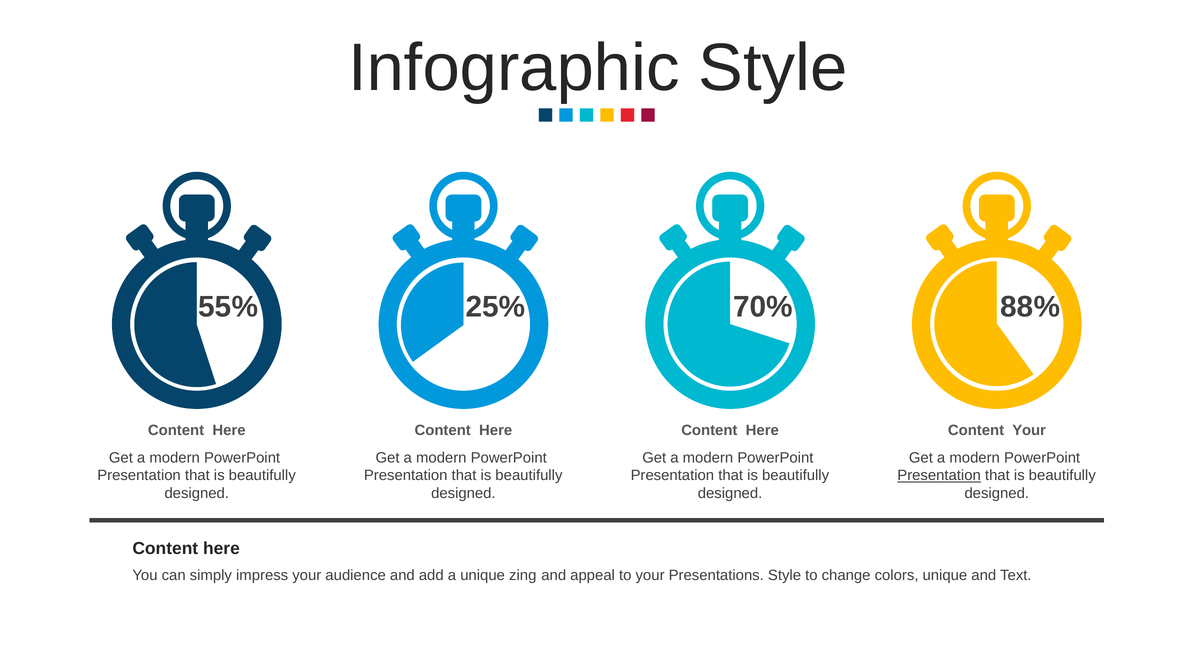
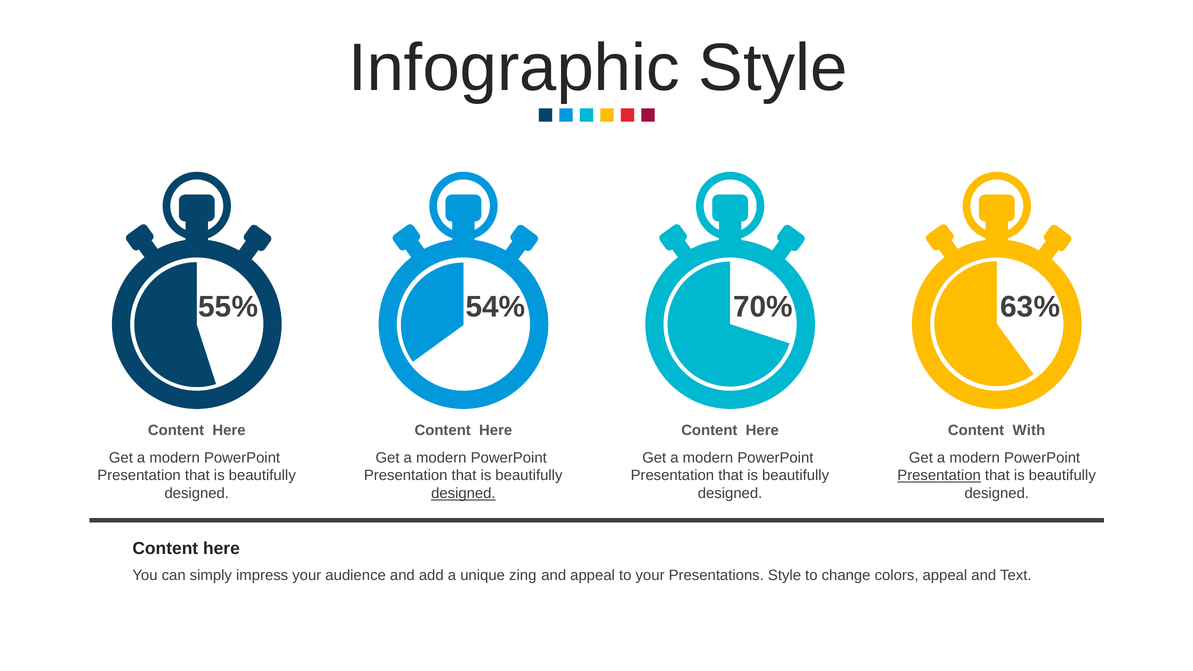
25%: 25% -> 54% (496, 307)
88%: 88% -> 63% (1030, 307)
Content Your: Your -> With (1029, 430)
designed underline: none -> present (463, 493)
colors unique: unique -> appeal (945, 576)
